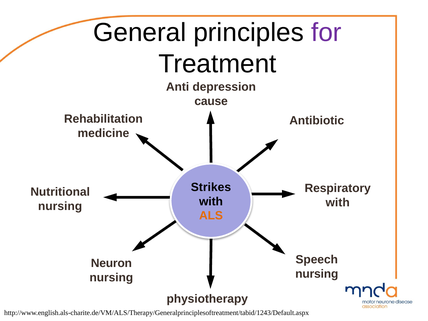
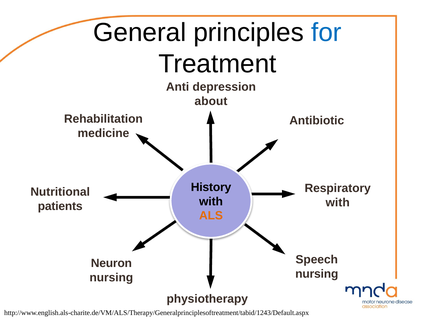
for colour: purple -> blue (326, 32)
cause: cause -> about (211, 101)
Strikes: Strikes -> History (211, 187)
nursing: nursing -> patients (60, 206)
